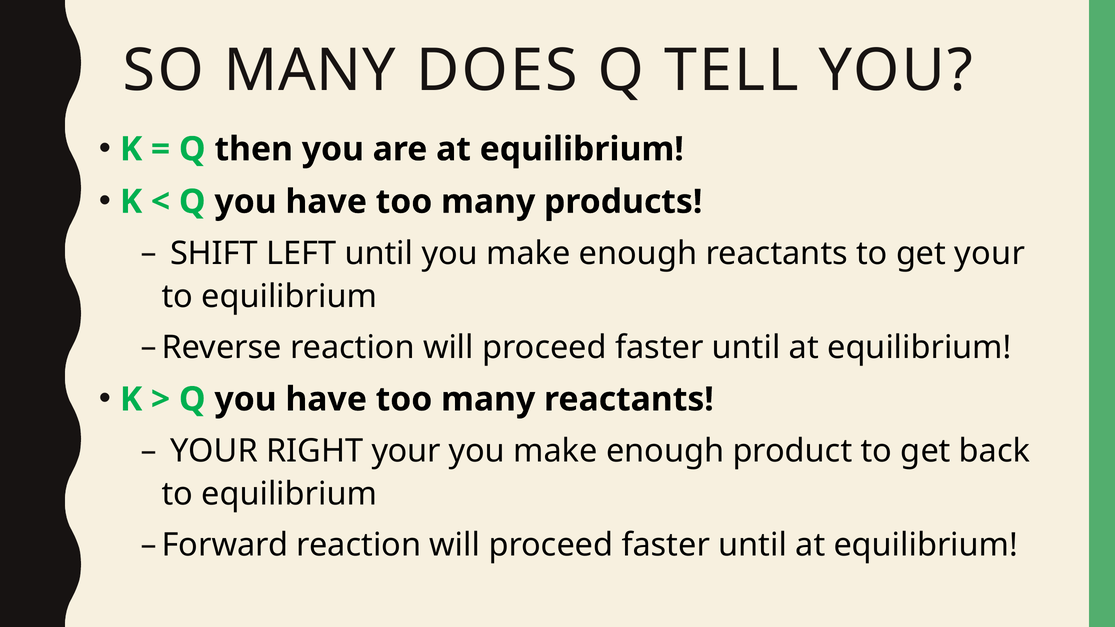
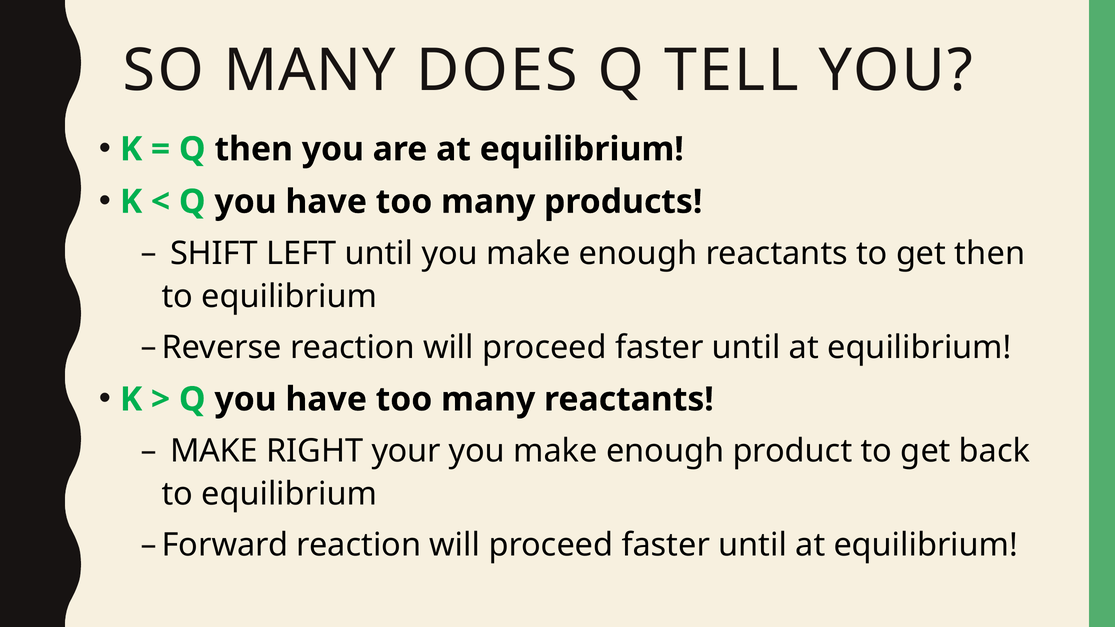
get your: your -> then (990, 253)
YOUR: YOUR -> MAKE (214, 451)
